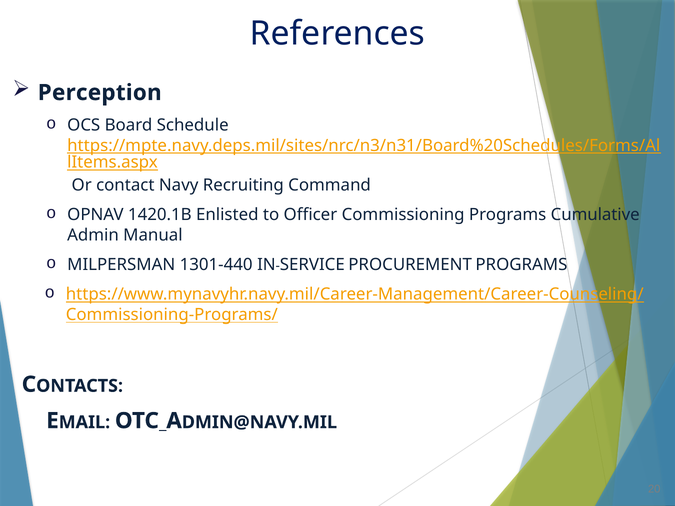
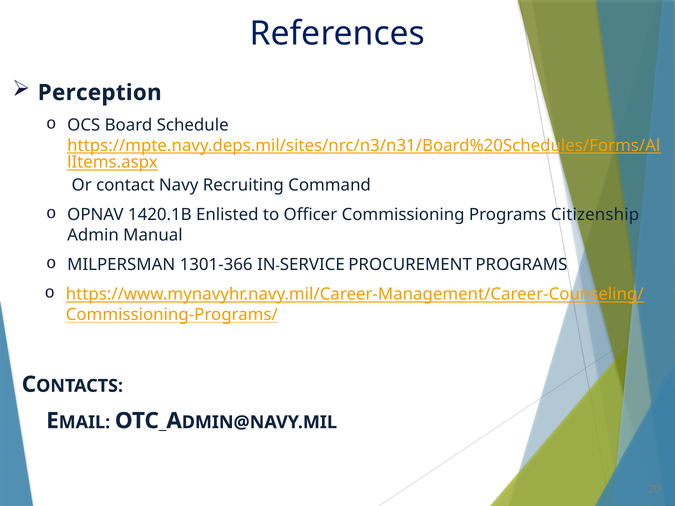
Cumulative: Cumulative -> Citizenship (595, 215)
1301-440: 1301-440 -> 1301-366 (216, 265)
